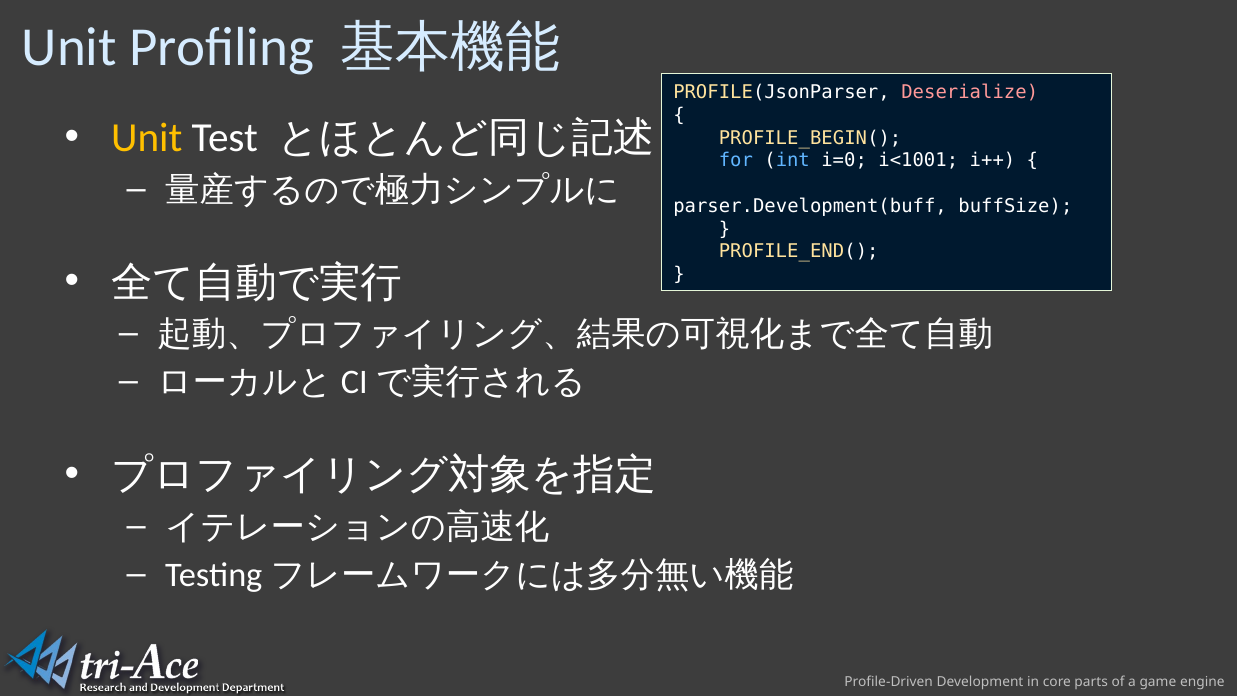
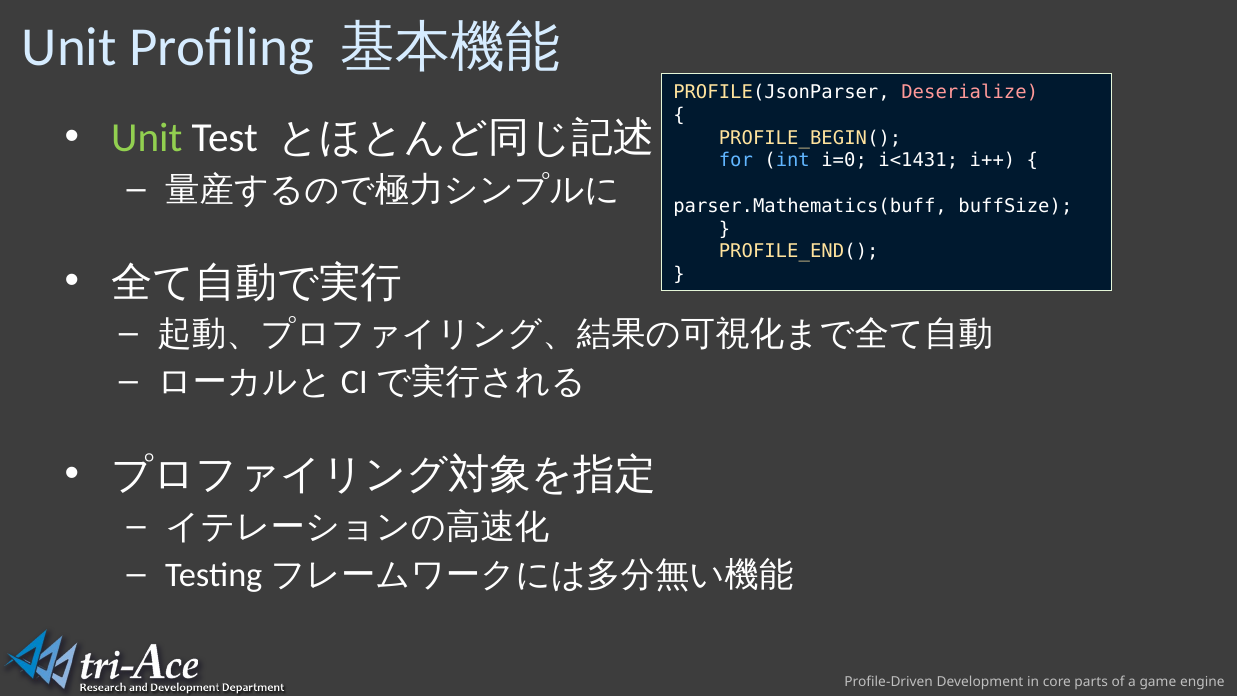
Unit colour: yellow -> light green (147, 138)
i<1001: i<1001 -> i<1431 (918, 161)
parser.Development(buff: parser.Development(buff -> parser.Mathematics(buff (810, 206)
